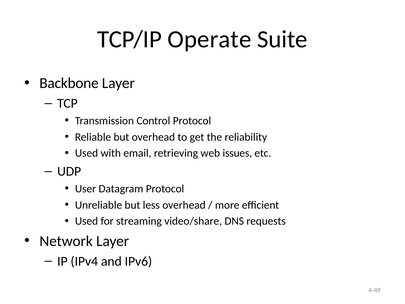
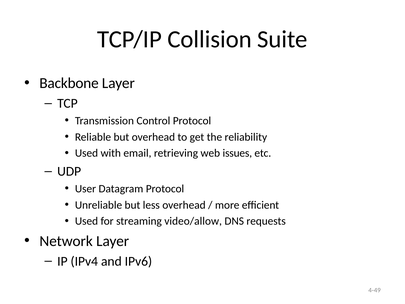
Operate: Operate -> Collision (210, 39)
video/share: video/share -> video/allow (193, 221)
